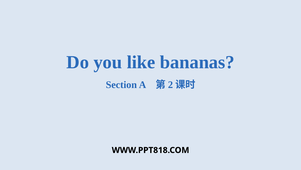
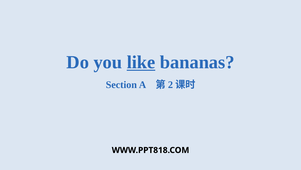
like underline: none -> present (141, 62)
